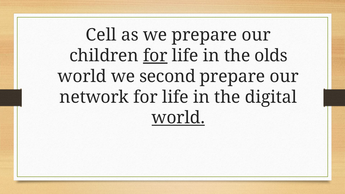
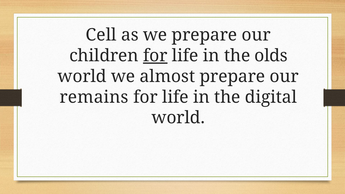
second: second -> almost (167, 76)
network: network -> remains (94, 97)
world underline: present -> none (178, 118)
